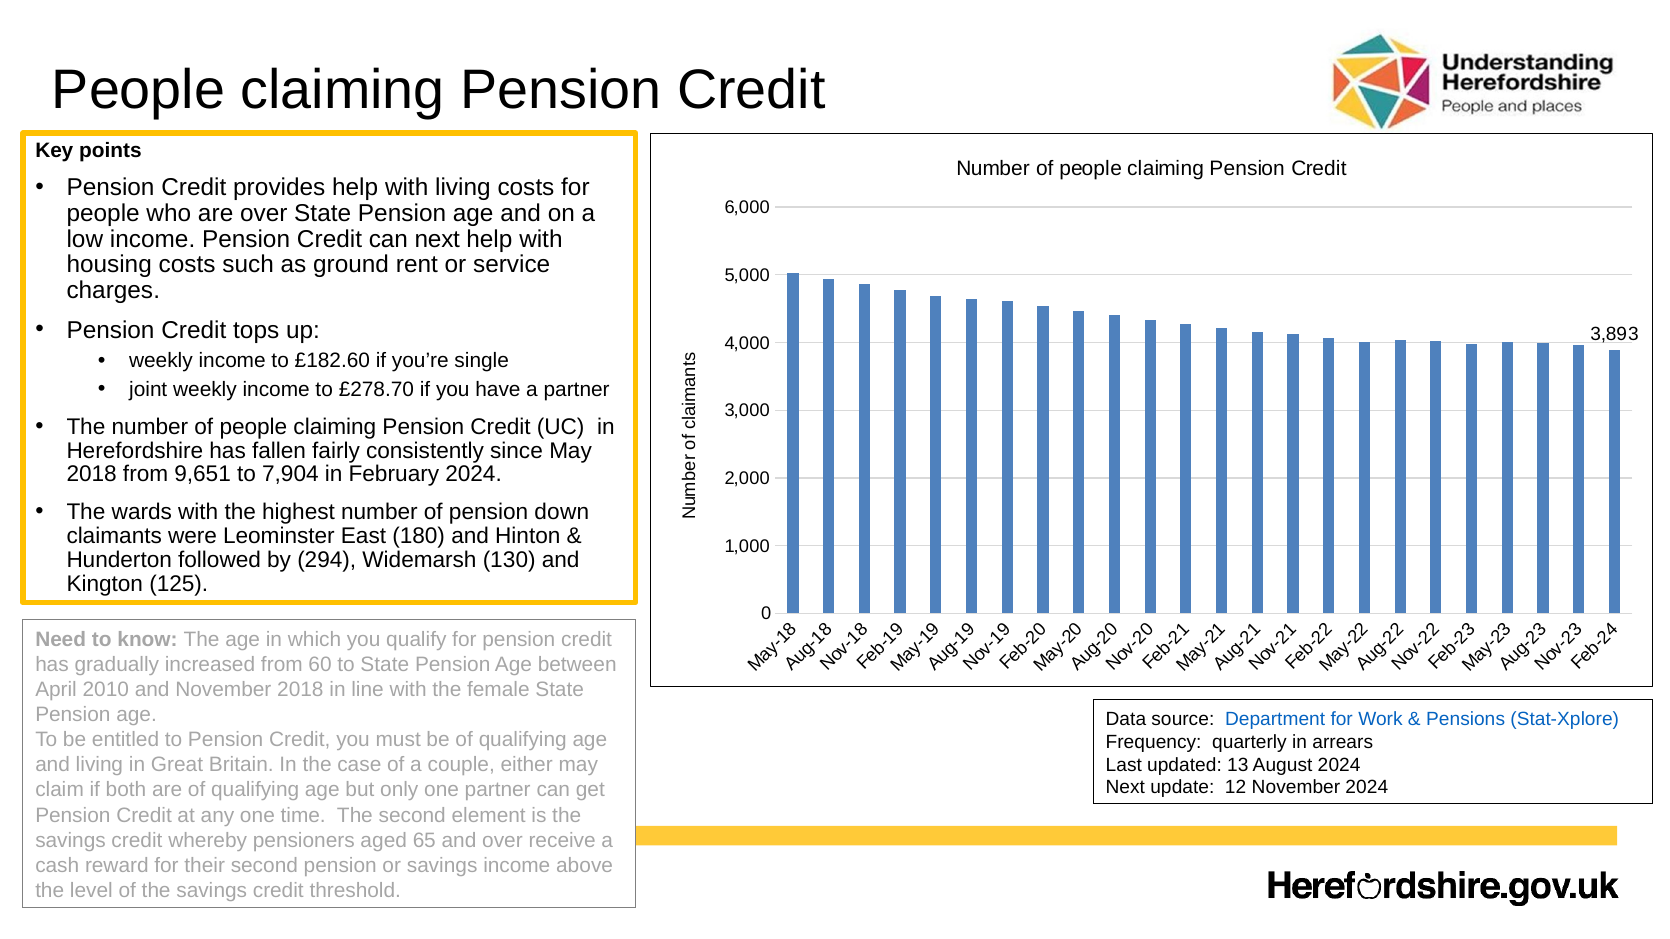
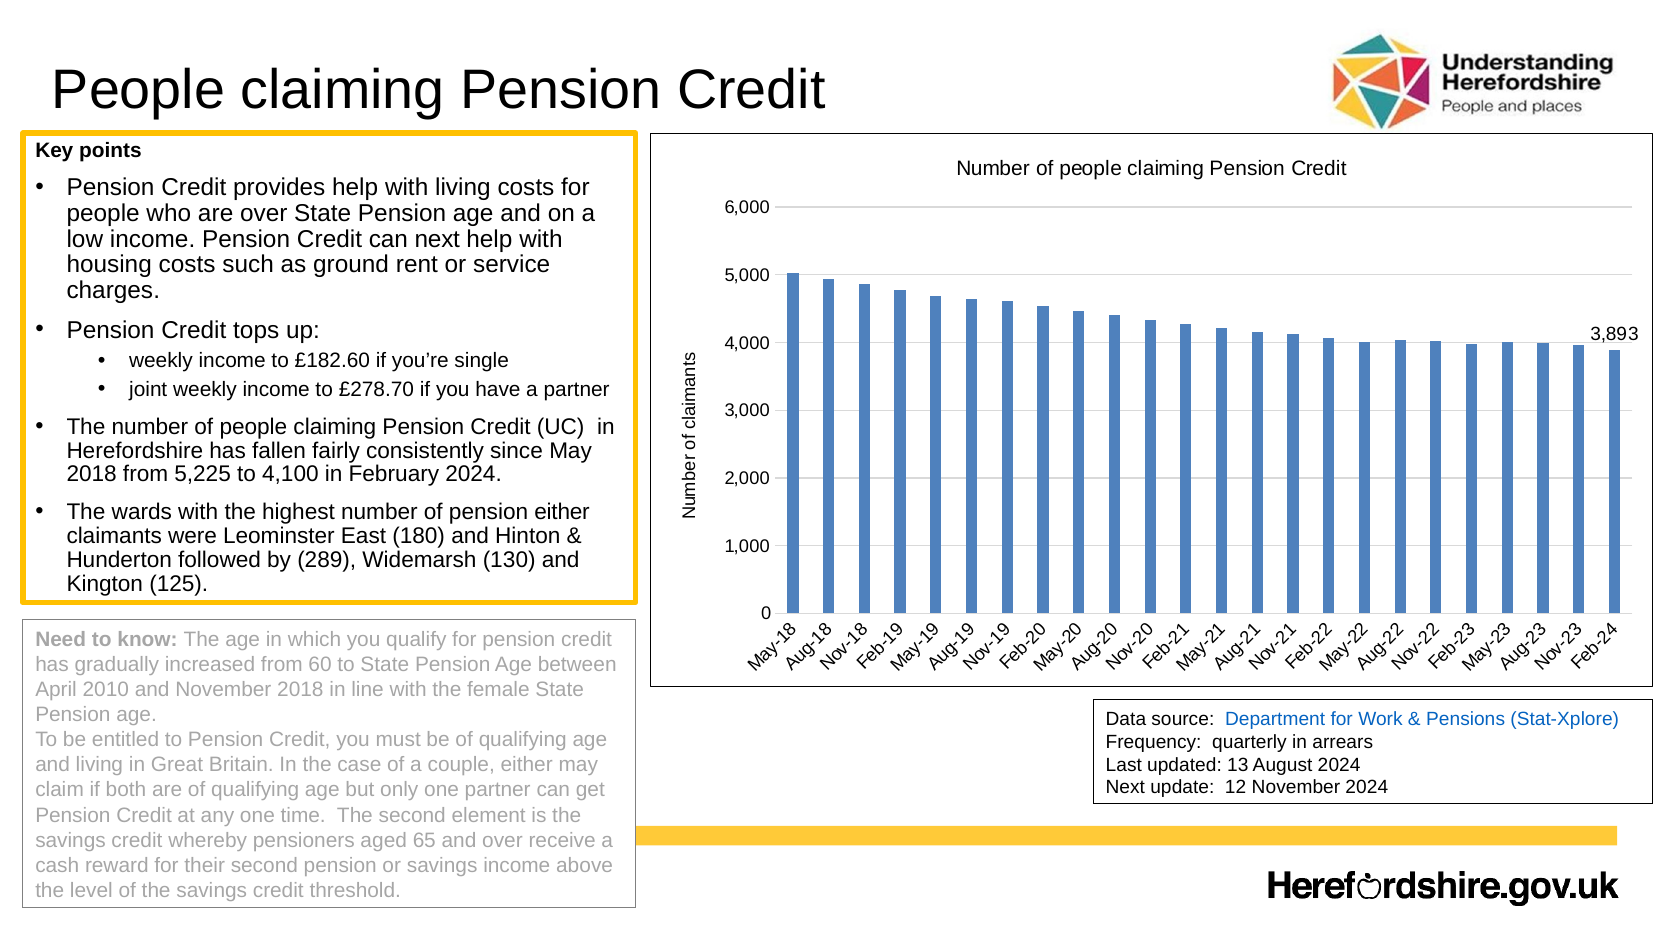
9,651: 9,651 -> 5,225 (203, 475)
7,904: 7,904 -> 4,100 (290, 475)
pension down: down -> either (562, 512)
294: 294 -> 289 (327, 560)
